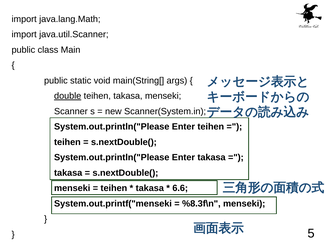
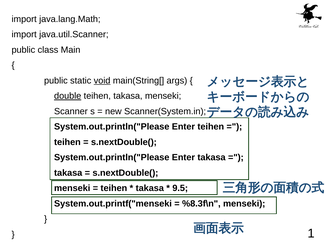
void underline: none -> present (102, 81)
6.6: 6.6 -> 9.5 (180, 188)
5: 5 -> 1 (311, 233)
